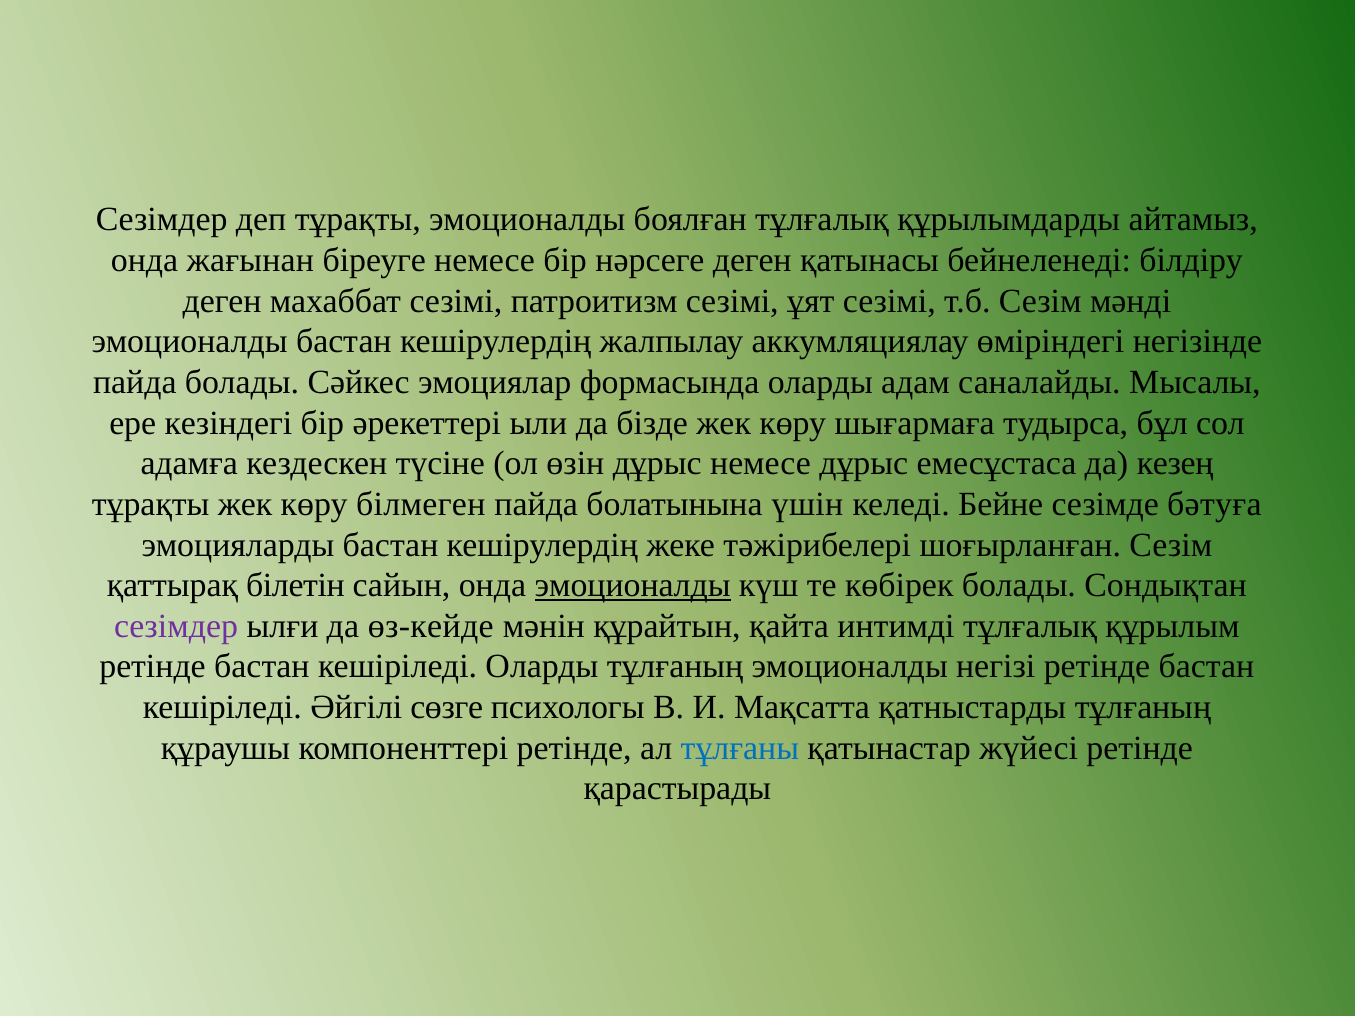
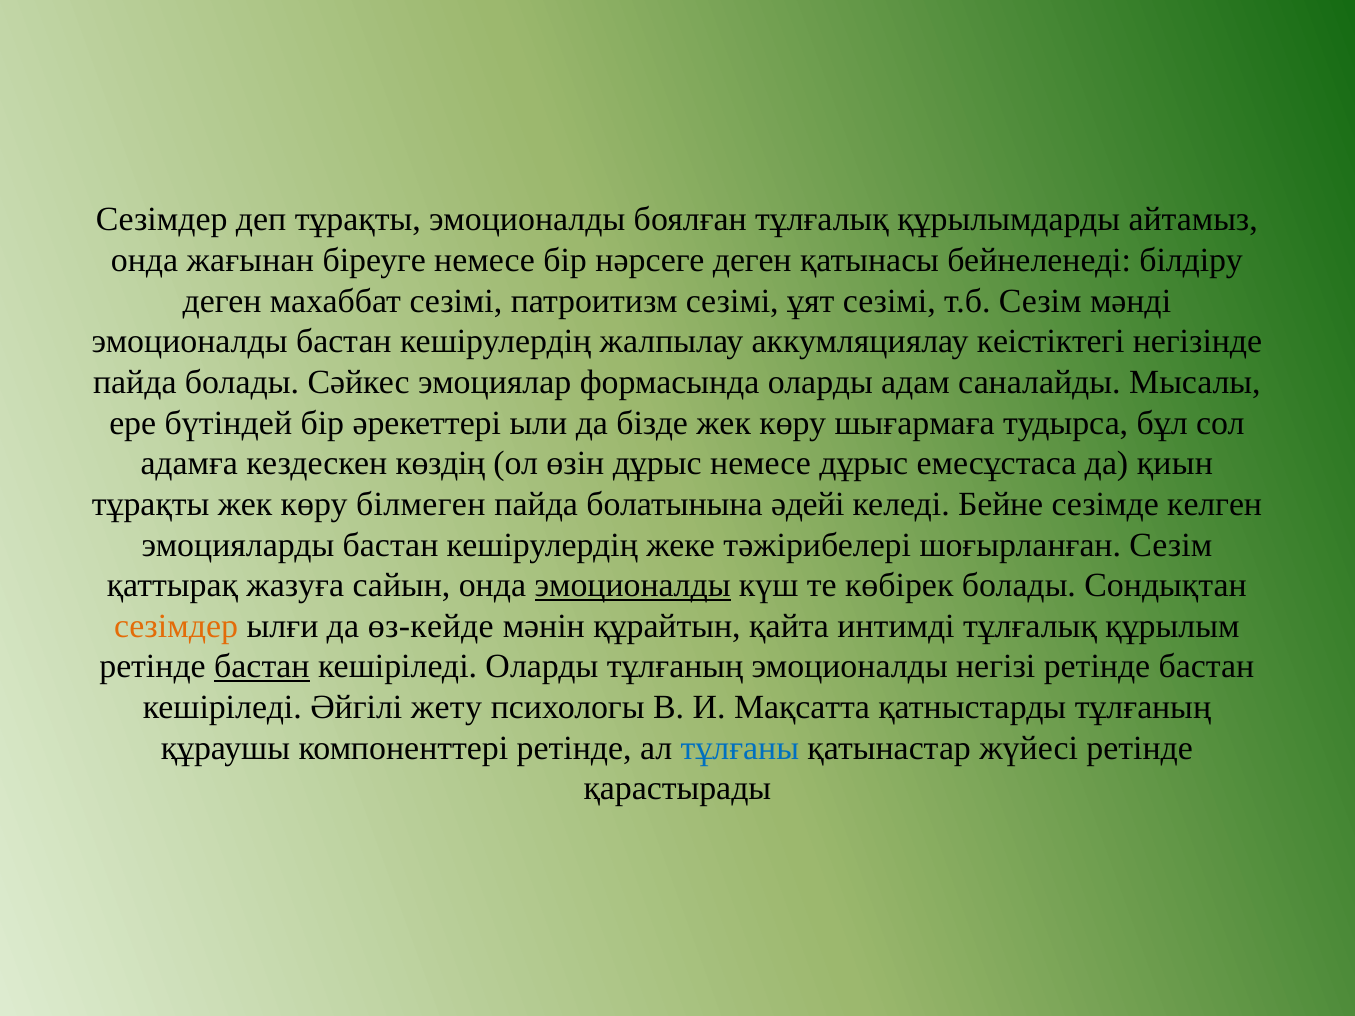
өміріндегі: өміріндегі -> кеістіктегі (1051, 342)
кезіндегі: кезіндегі -> бүтіндей (228, 423)
түсіне: түсіне -> көздің (440, 464)
кезең: кезең -> қиын (1175, 464)
үшін: үшін -> әдейі (808, 504)
бәтуға: бәтуға -> келген (1215, 504)
білетін: білетін -> жазуға (295, 586)
сезімдер colour: purple -> orange (176, 626)
бастан underline: none -> present (262, 667)
сөзге: сөзге -> жету (446, 708)
